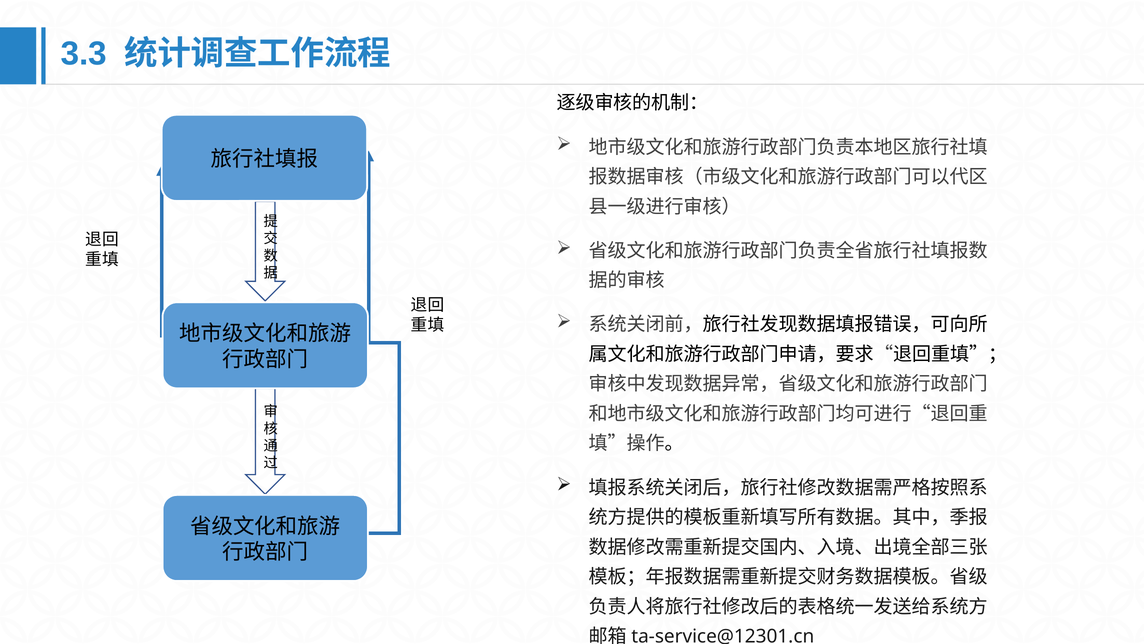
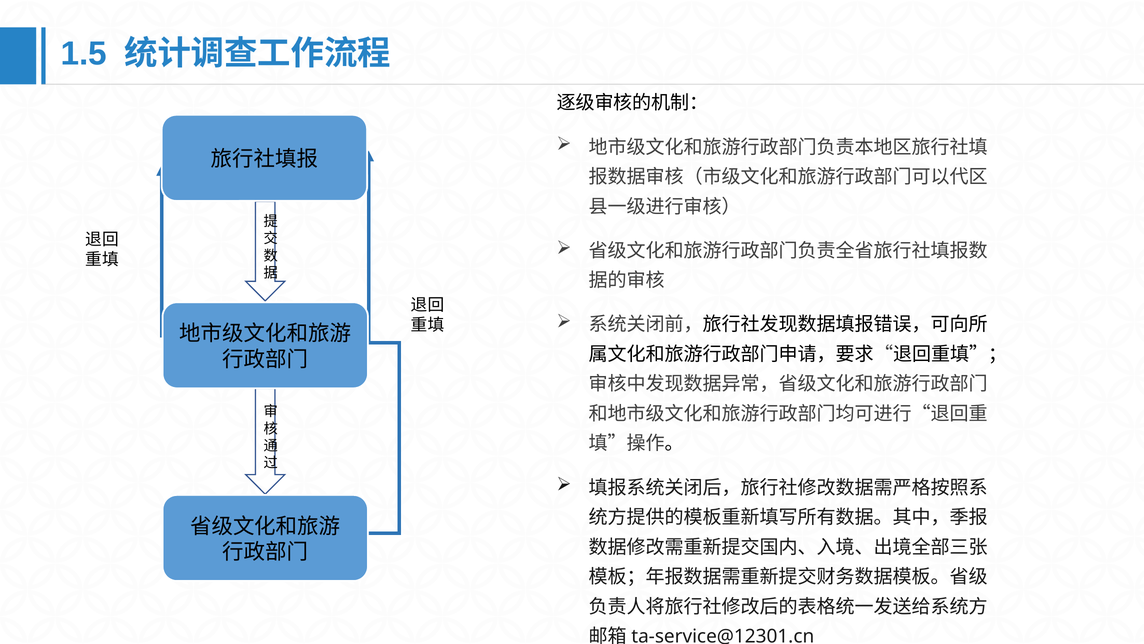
3.3: 3.3 -> 1.5 (84, 54)
